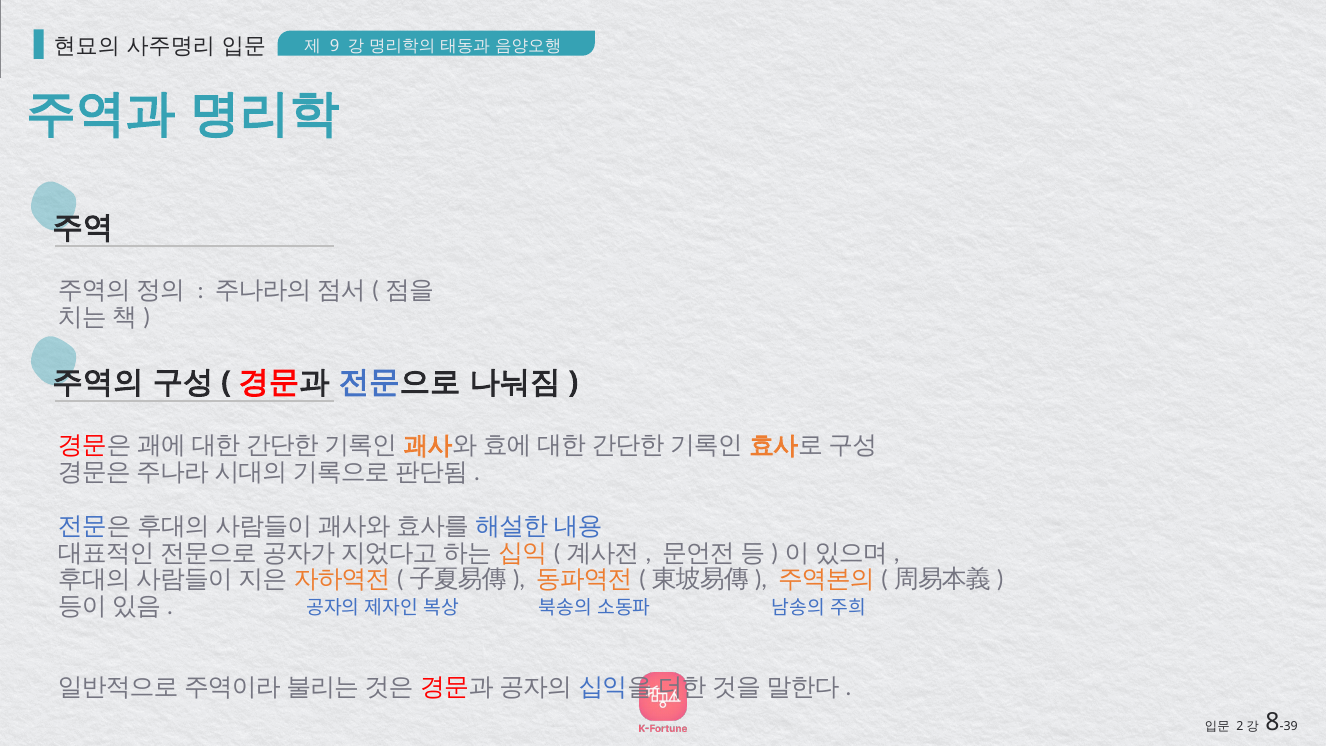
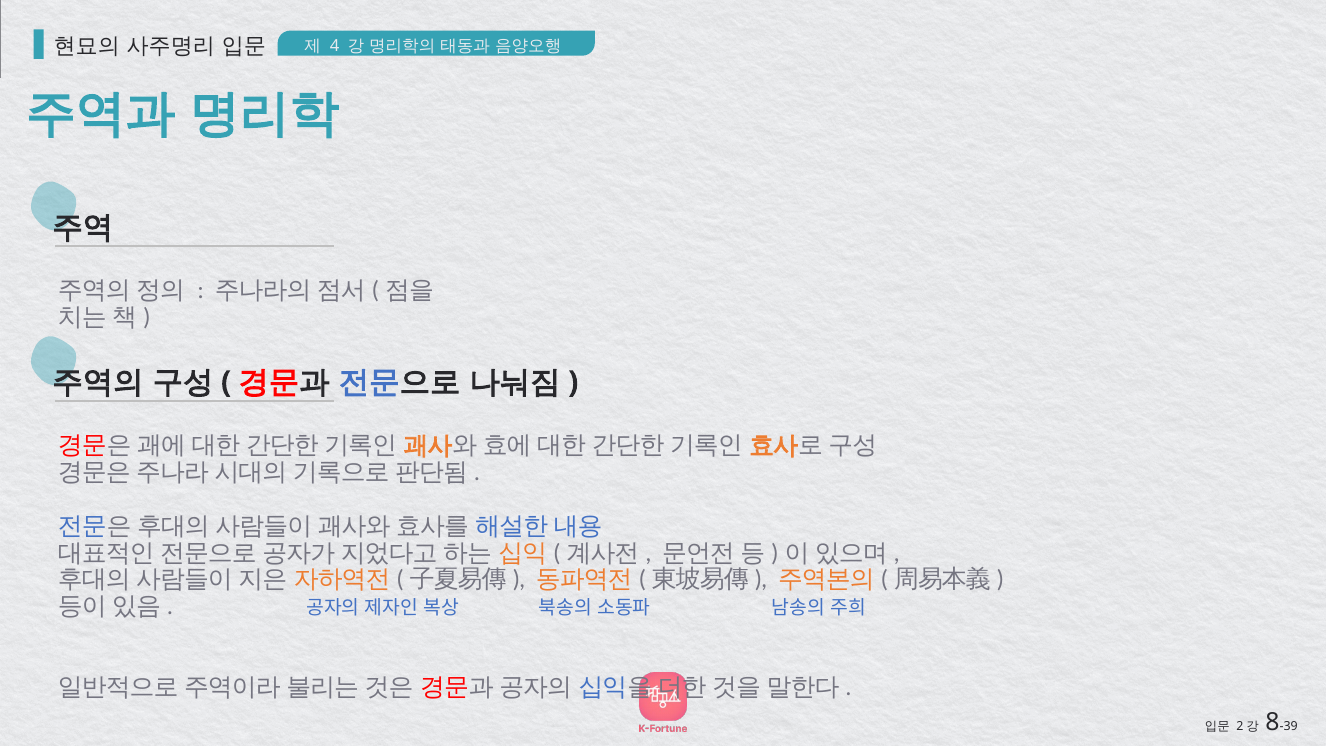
9: 9 -> 4 (335, 46)
